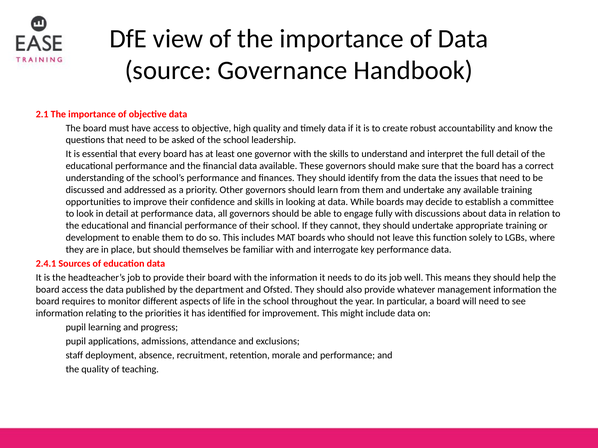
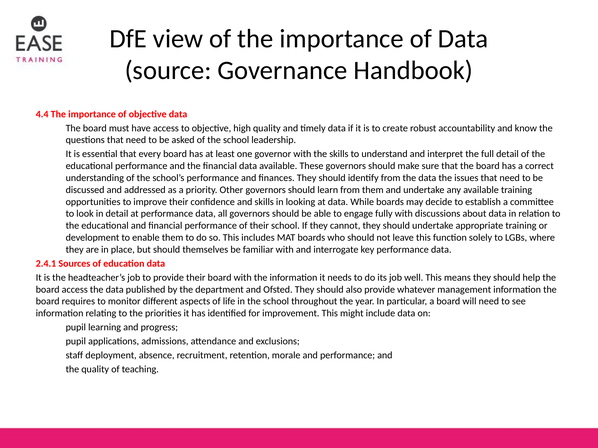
2.1: 2.1 -> 4.4 (42, 114)
